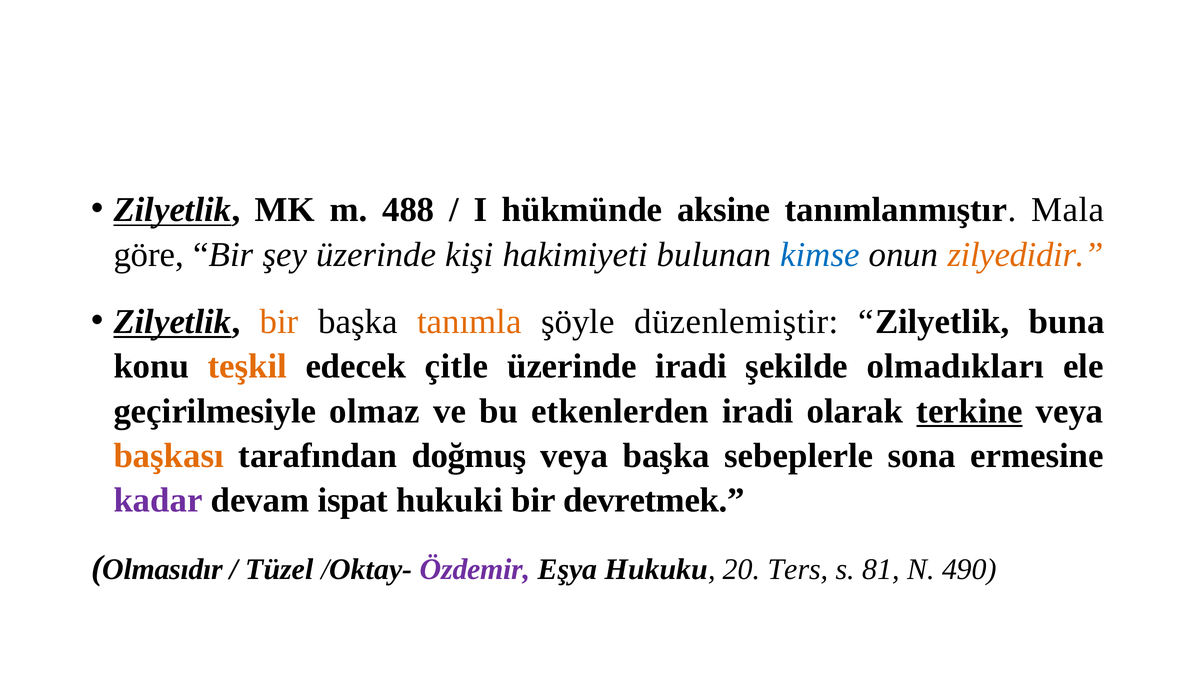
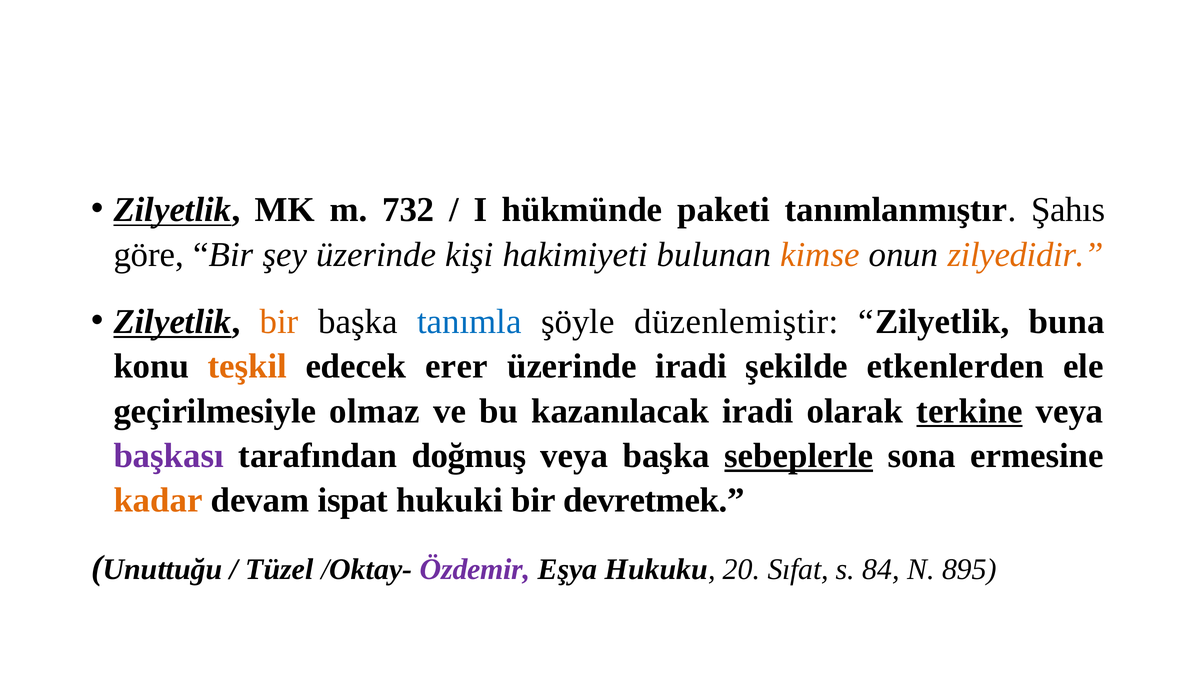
488: 488 -> 732 (408, 210)
aksine: aksine -> paketi (724, 210)
Mala: Mala -> Şahıs (1068, 210)
kimse colour: blue -> orange (820, 254)
tanımla colour: orange -> blue (469, 322)
çitle: çitle -> erer (456, 366)
olmadıkları: olmadıkları -> etkenlerden (955, 366)
etkenlerden: etkenlerden -> kazanılacak (620, 411)
başkası colour: orange -> purple (169, 456)
sebeplerle underline: none -> present (799, 456)
kadar colour: purple -> orange (158, 500)
Olmasıdır: Olmasıdır -> Unuttuğu (163, 569)
Ters: Ters -> Sıfat (798, 569)
81: 81 -> 84 (881, 569)
490: 490 -> 895 (969, 569)
